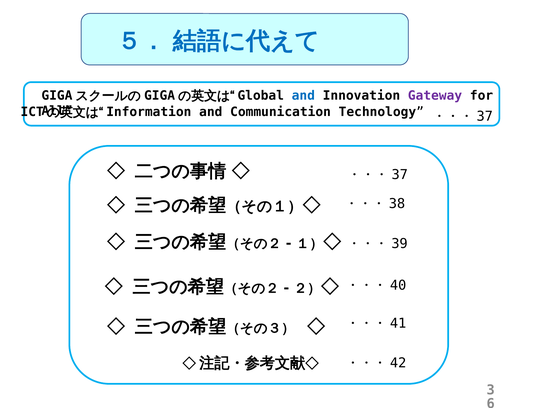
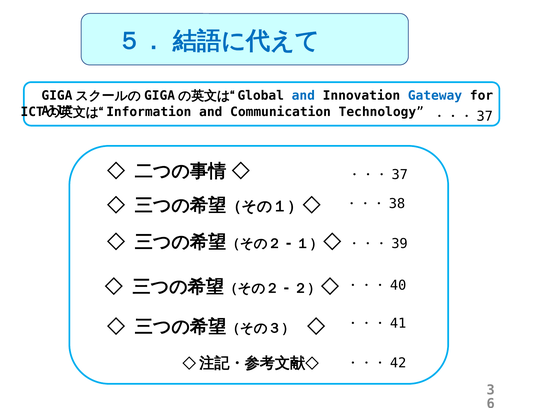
Gateway colour: purple -> blue (435, 96)
